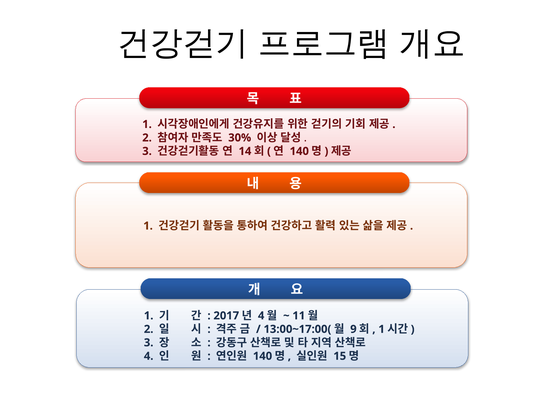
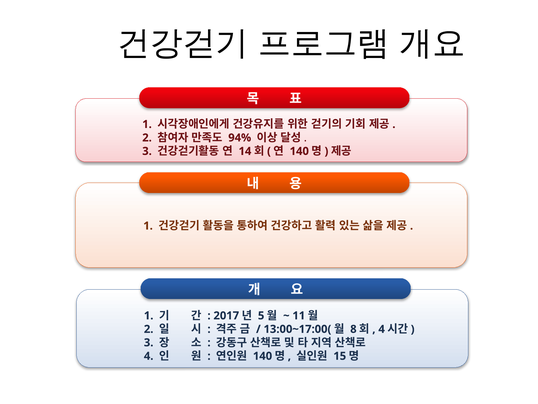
30%: 30% -> 94% (240, 138)
4: 4 -> 5 (261, 315)
9: 9 -> 8 (353, 329)
1: 1 -> 4 (382, 329)
